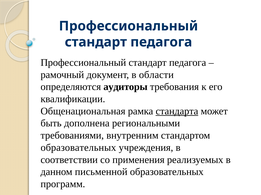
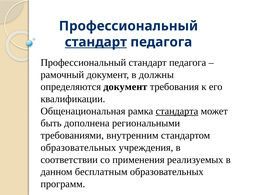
стандарт underline: none -> present (96, 42)
области: области -> должны (156, 75)
определяются аудиторы: аудиторы -> документ (125, 87)
письменной: письменной -> бесплатным (101, 172)
